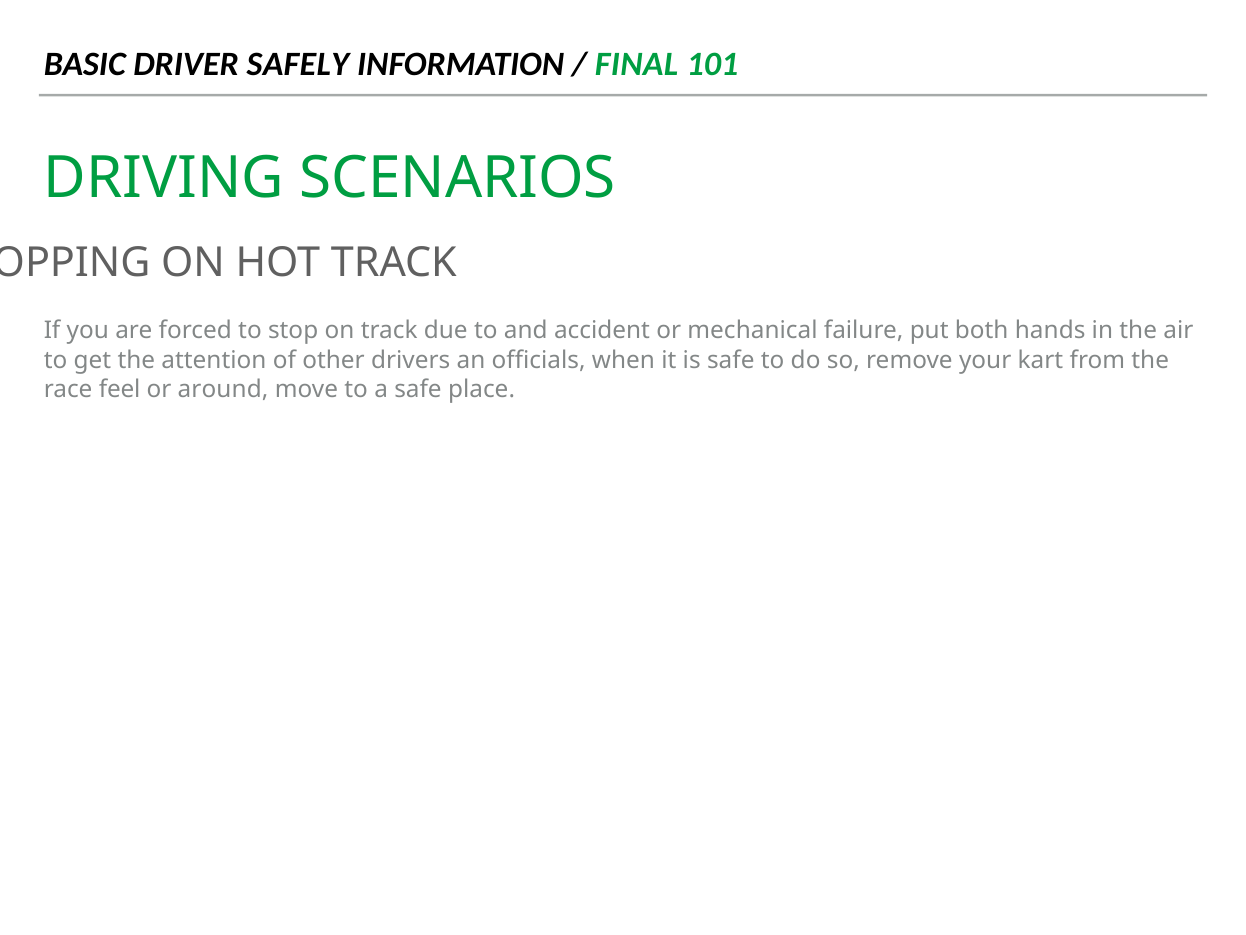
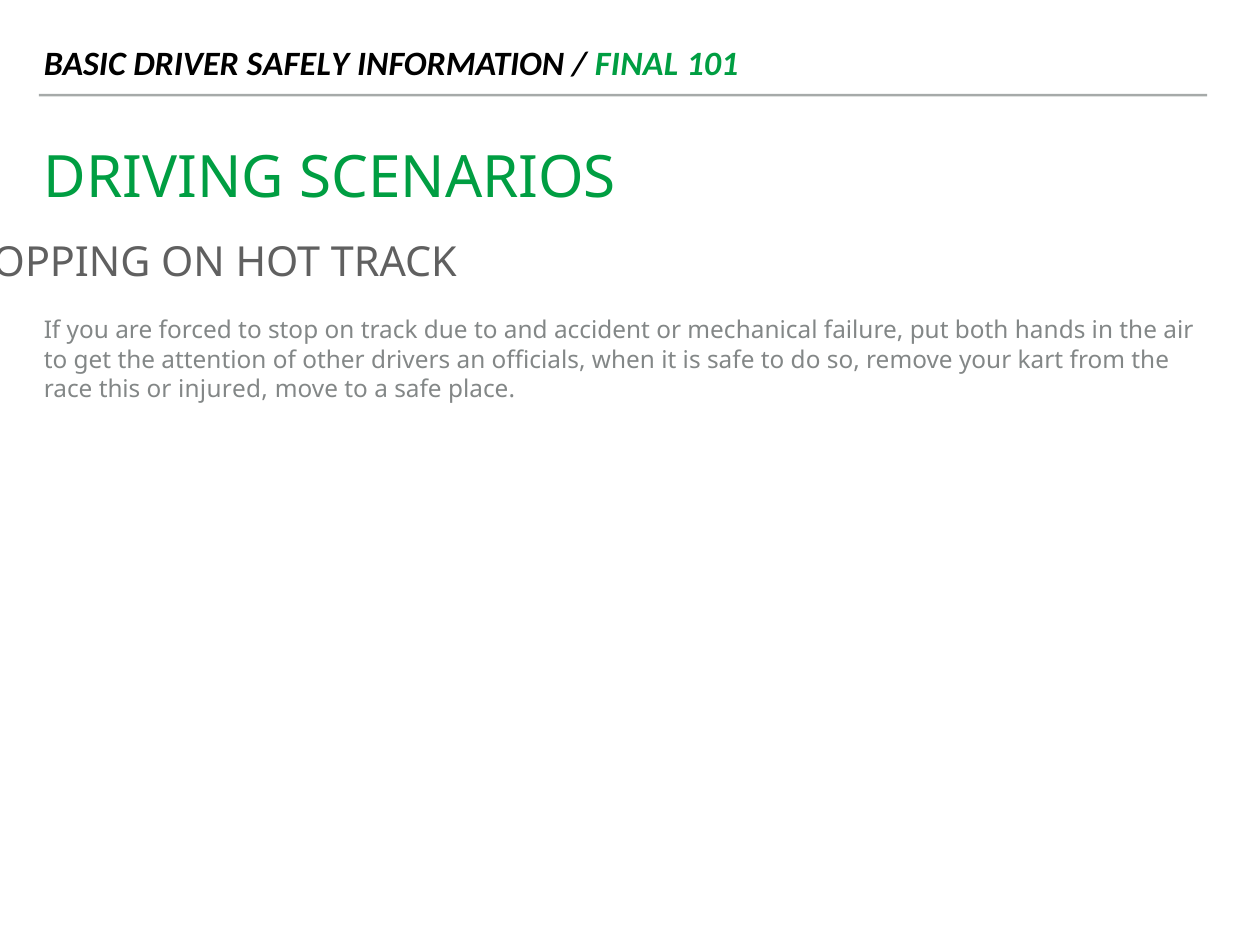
feel: feel -> this (120, 389)
around: around -> injured (223, 389)
